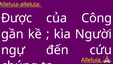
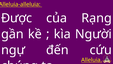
Công: Công -> Rạng (97, 18)
